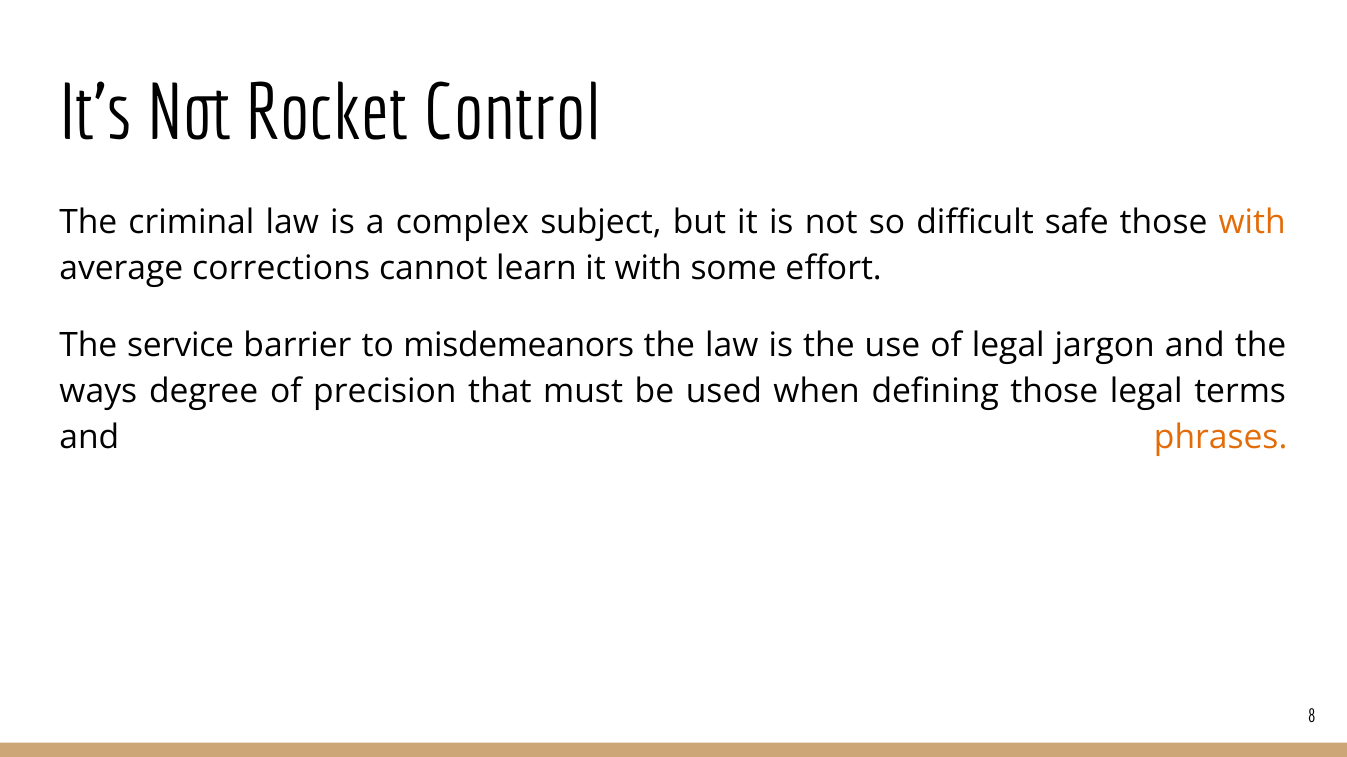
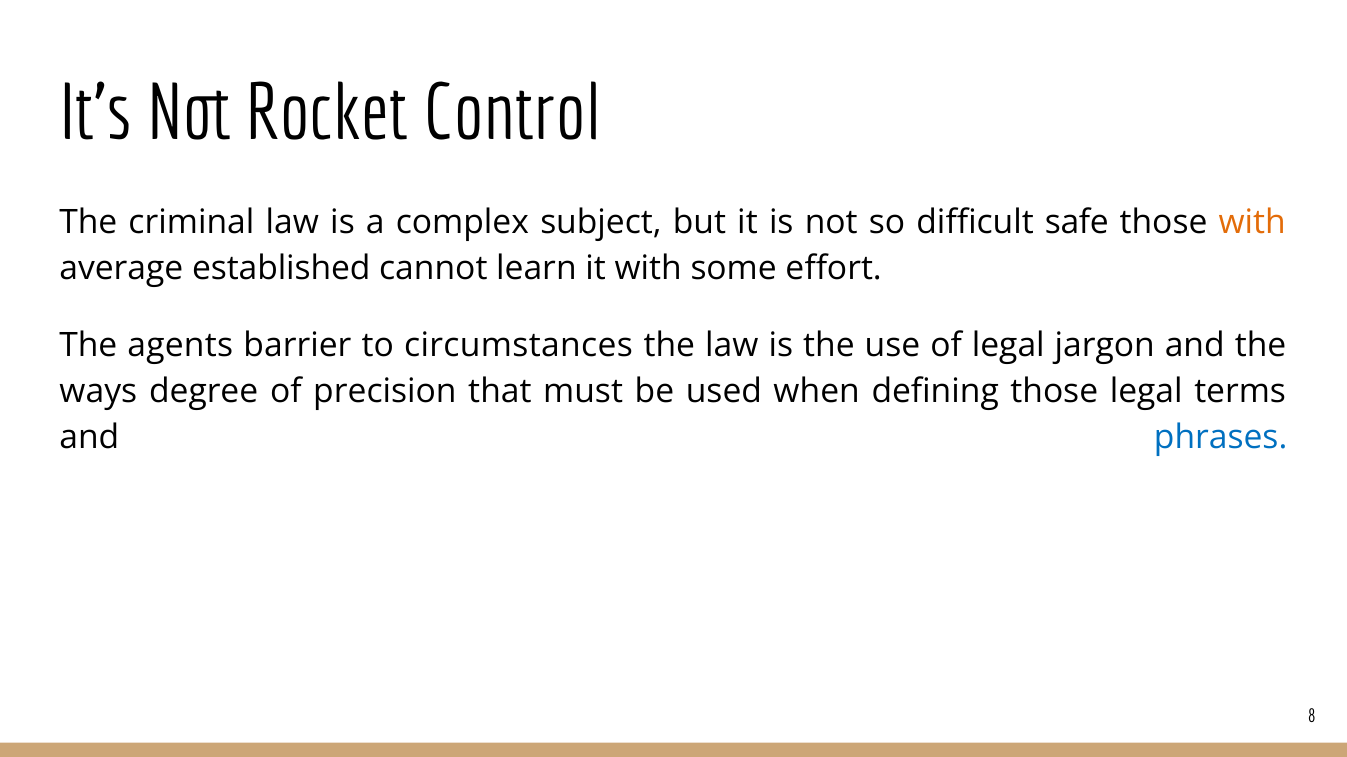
corrections: corrections -> established (281, 269)
service: service -> agents (180, 345)
misdemeanors: misdemeanors -> circumstances (518, 345)
phrases colour: orange -> blue (1221, 438)
